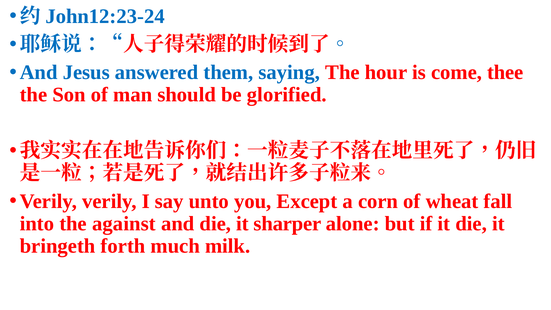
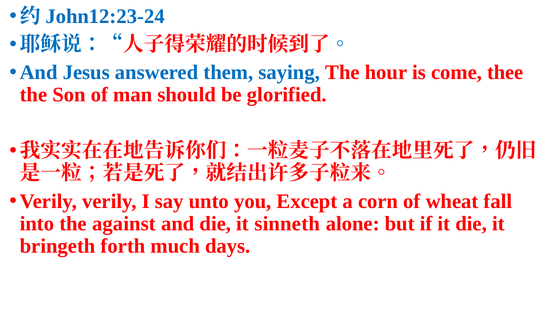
sharper: sharper -> sinneth (287, 223)
milk: milk -> days (228, 246)
